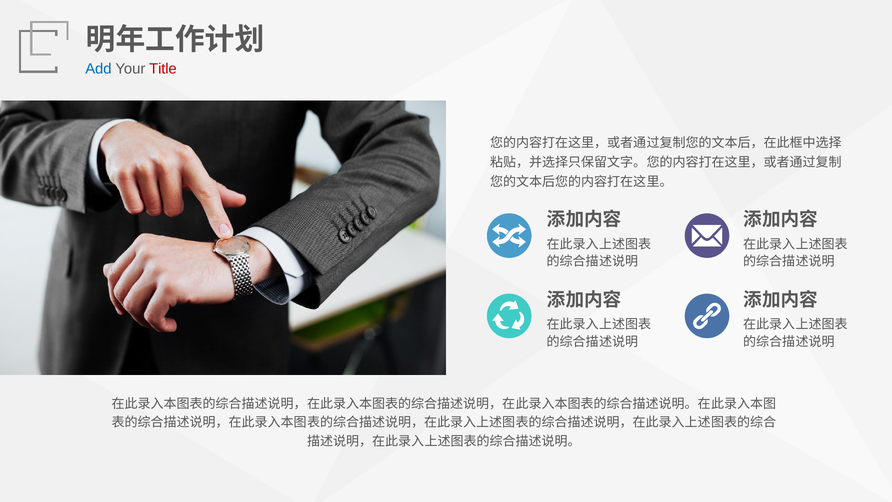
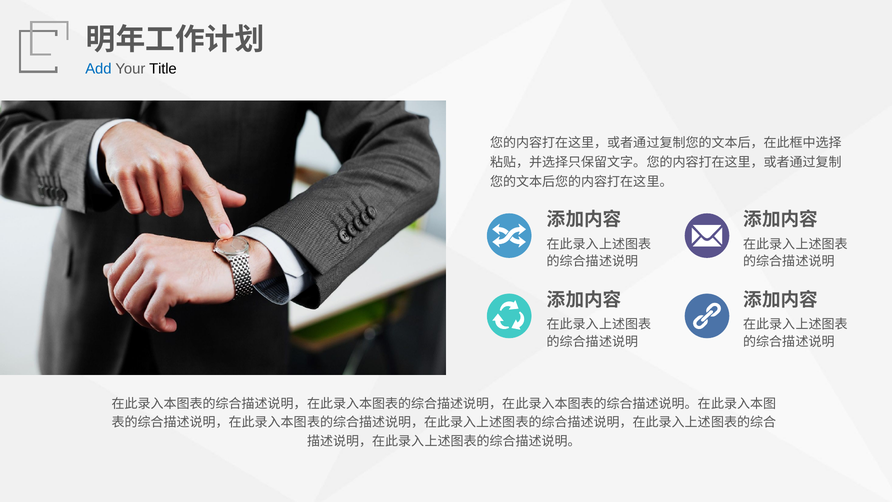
Title colour: red -> black (163, 69)
